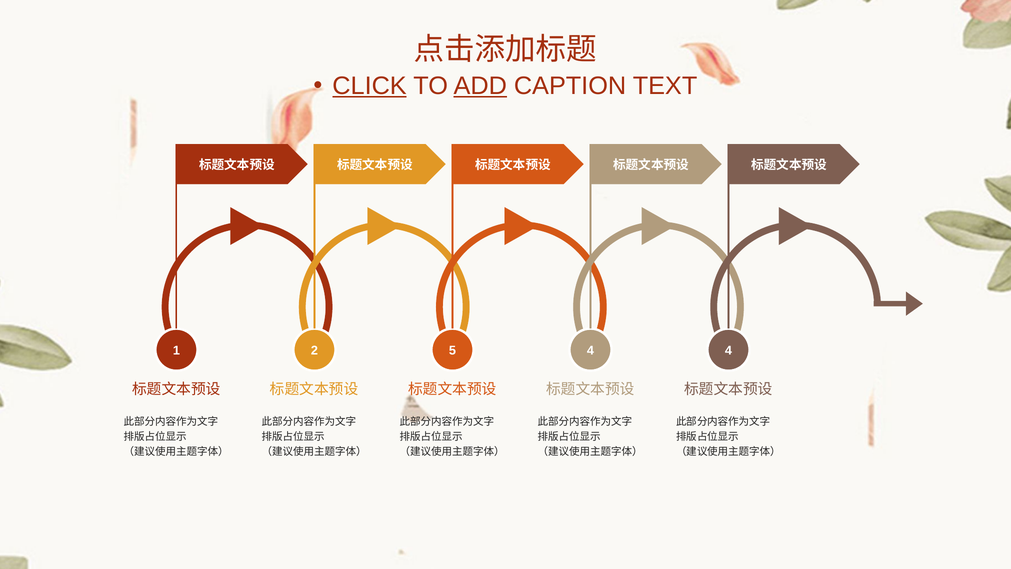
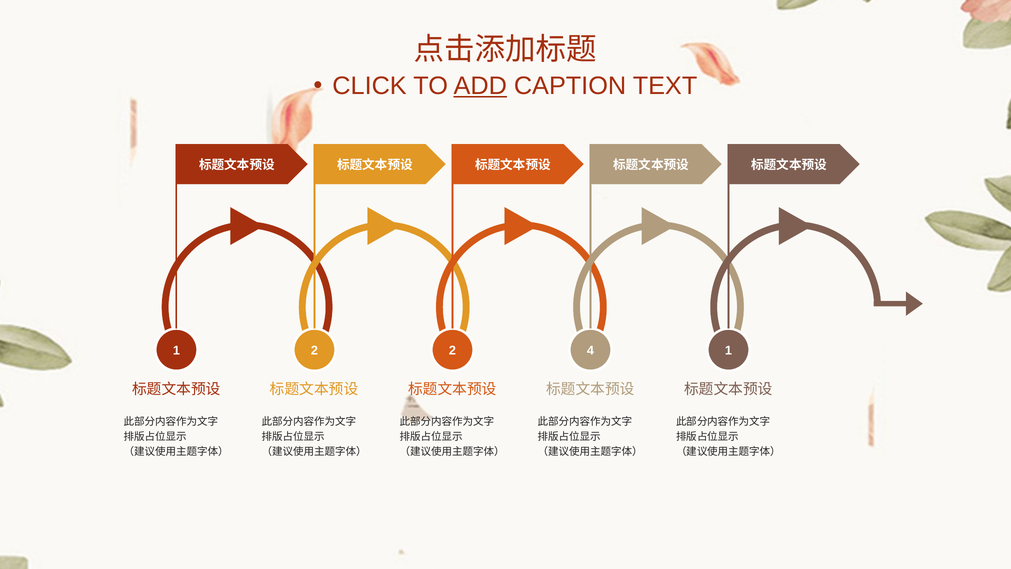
CLICK underline: present -> none (370, 86)
2 5: 5 -> 2 (452, 350)
4 4: 4 -> 1 (728, 350)
